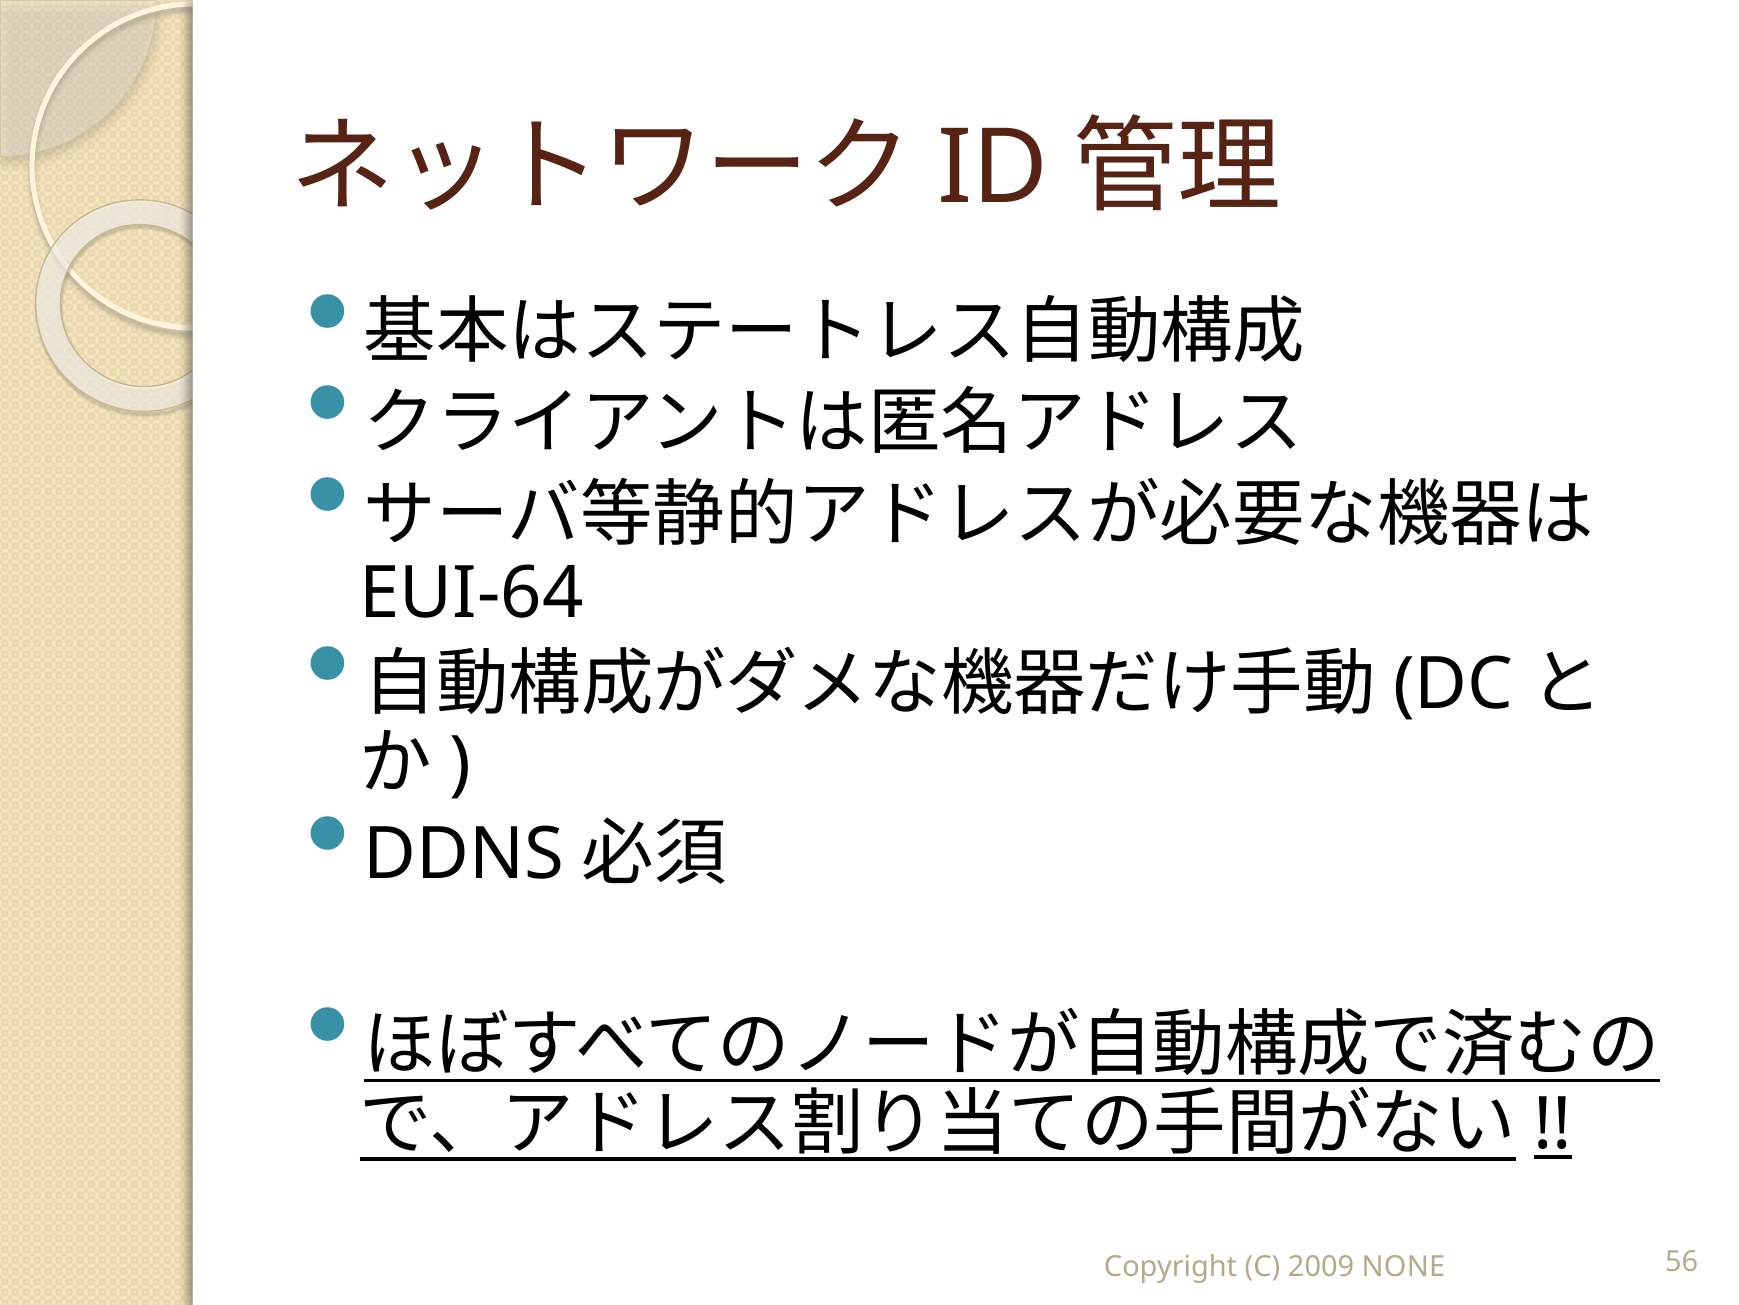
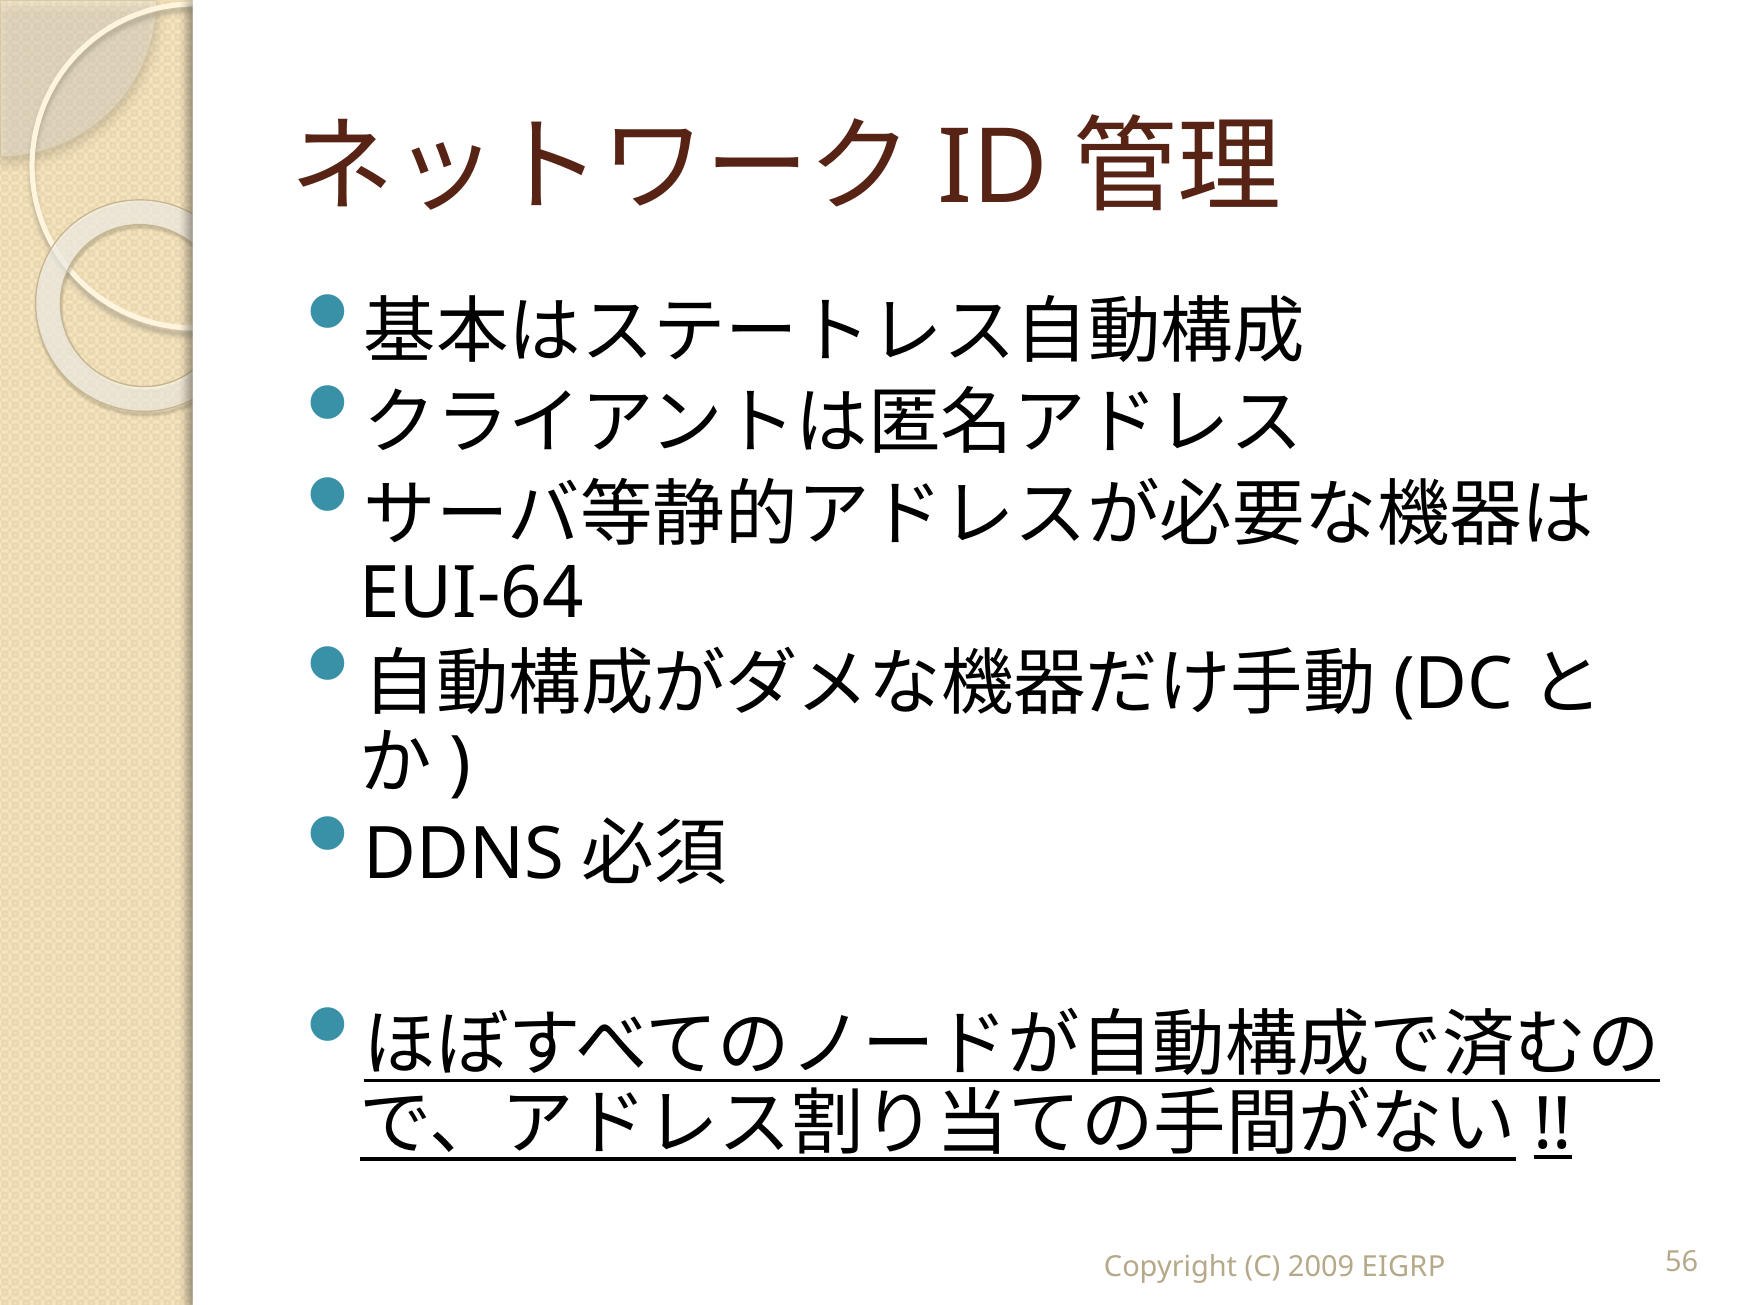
NONE: NONE -> EIGRP (1403, 1266)
